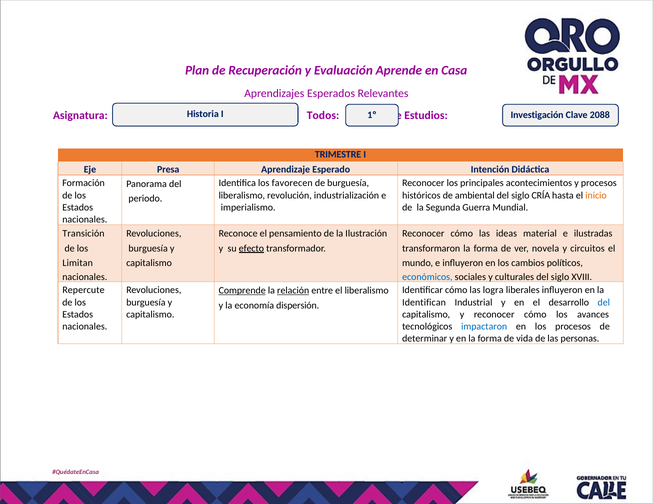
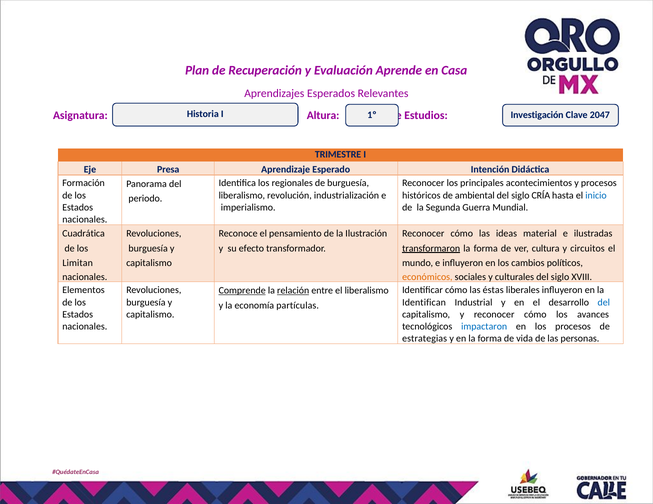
2088: 2088 -> 2047 (600, 115)
Todos: Todos -> Altura (323, 115)
favorecen: favorecen -> regionales (292, 183)
inicio colour: orange -> blue (596, 196)
Transición: Transición -> Cuadrática (84, 234)
efecto underline: present -> none (251, 249)
transformaron underline: none -> present (431, 249)
novela: novela -> cultura (546, 249)
económicos colour: blue -> orange (427, 277)
Repercute: Repercute -> Elementos (84, 290)
logra: logra -> éstas (493, 290)
dispersión: dispersión -> partículas (298, 306)
determinar: determinar -> estrategias (425, 339)
